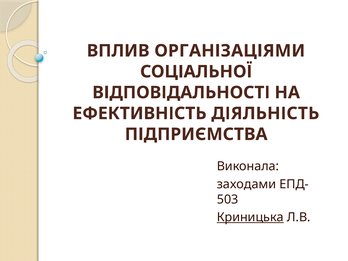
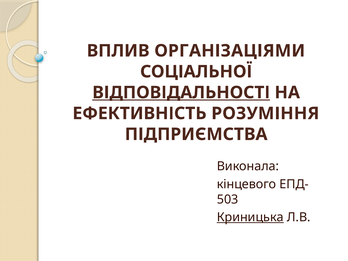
ВІДПОВІДАЛЬНОСТІ underline: none -> present (181, 93)
ДІЯЛЬНІСТЬ: ДІЯЛЬНІСТЬ -> РОЗУМІННЯ (265, 113)
заходами: заходами -> кінцевого (247, 184)
